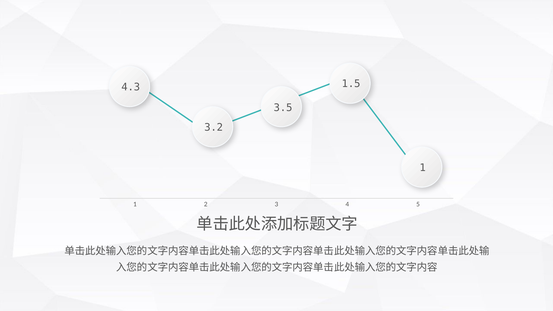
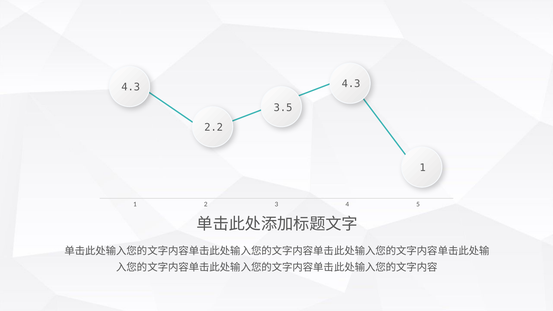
4.3 1.5: 1.5 -> 4.3 (351, 84)
3.2: 3.2 -> 2.2 (214, 127)
